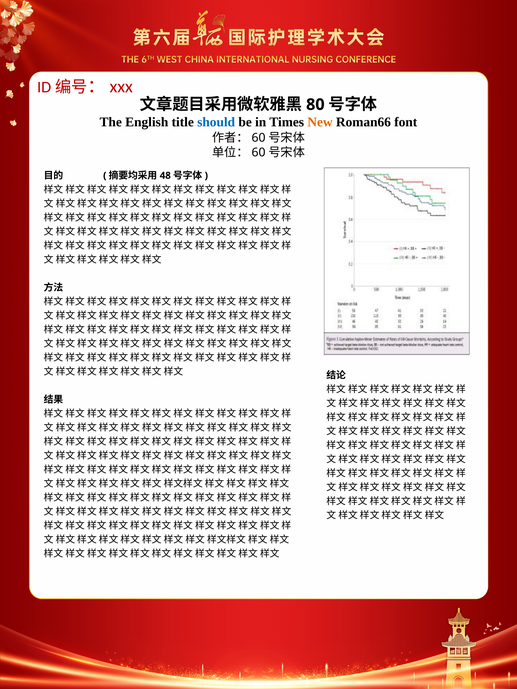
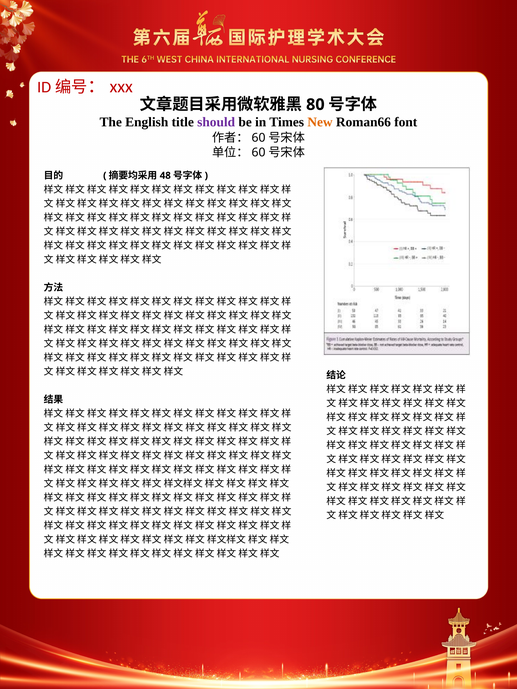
should colour: blue -> purple (216, 122)
